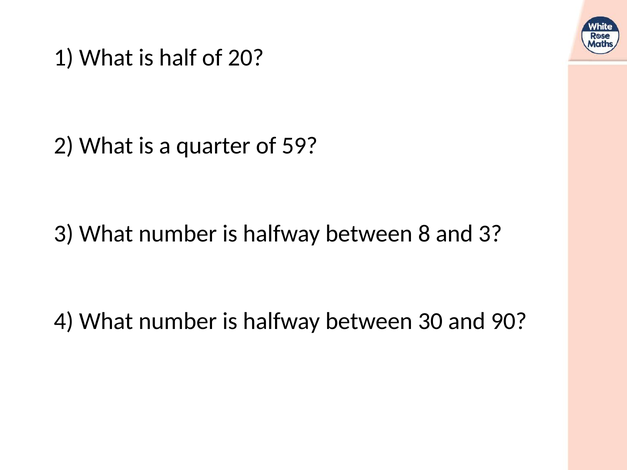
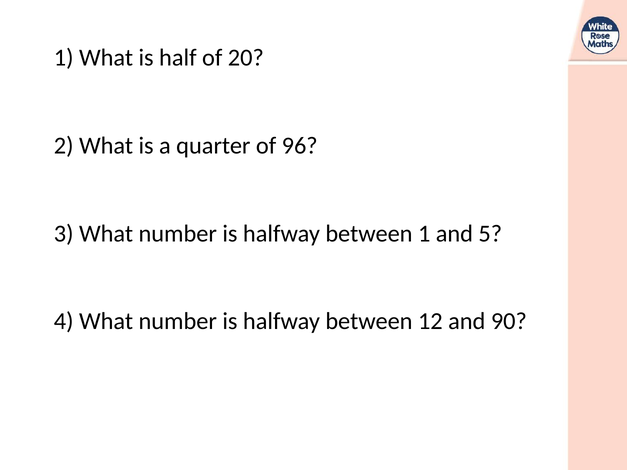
59: 59 -> 96 (300, 146)
between 8: 8 -> 1 (424, 234)
and 3: 3 -> 5 (490, 234)
30: 30 -> 12 (430, 321)
